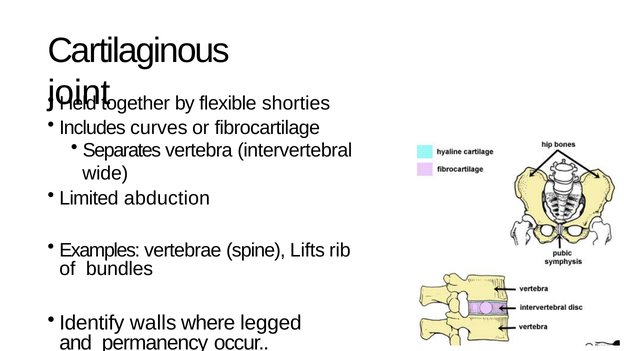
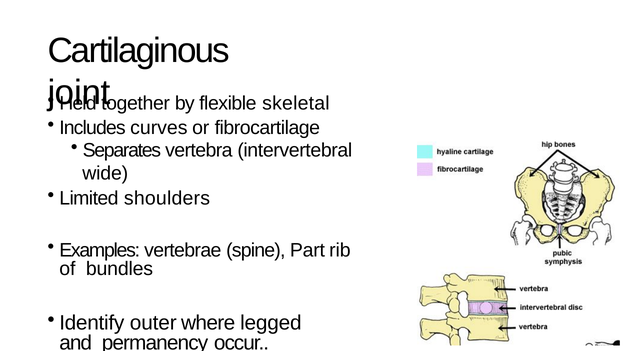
shorties: shorties -> skeletal (296, 103)
abduction: abduction -> shoulders (167, 198)
Lifts: Lifts -> Part (307, 250)
walls: walls -> outer (153, 323)
